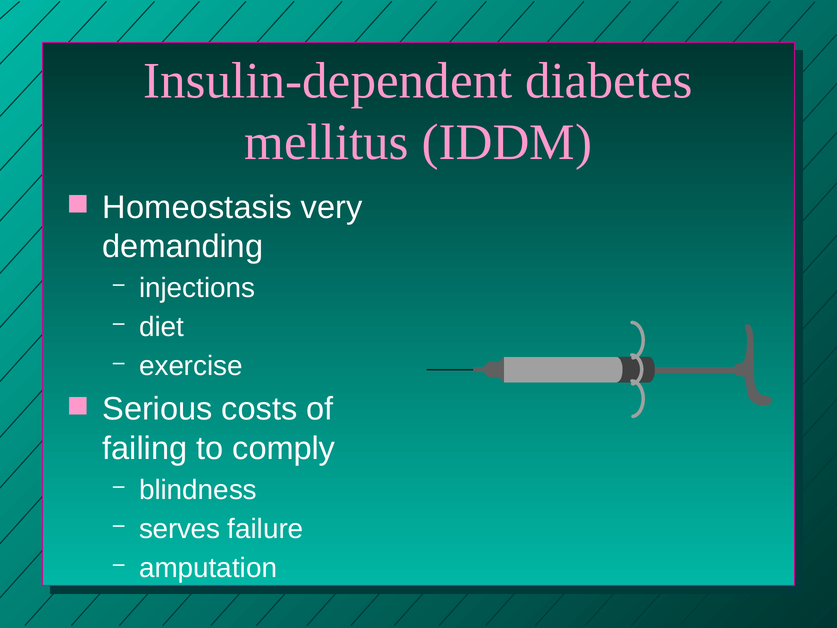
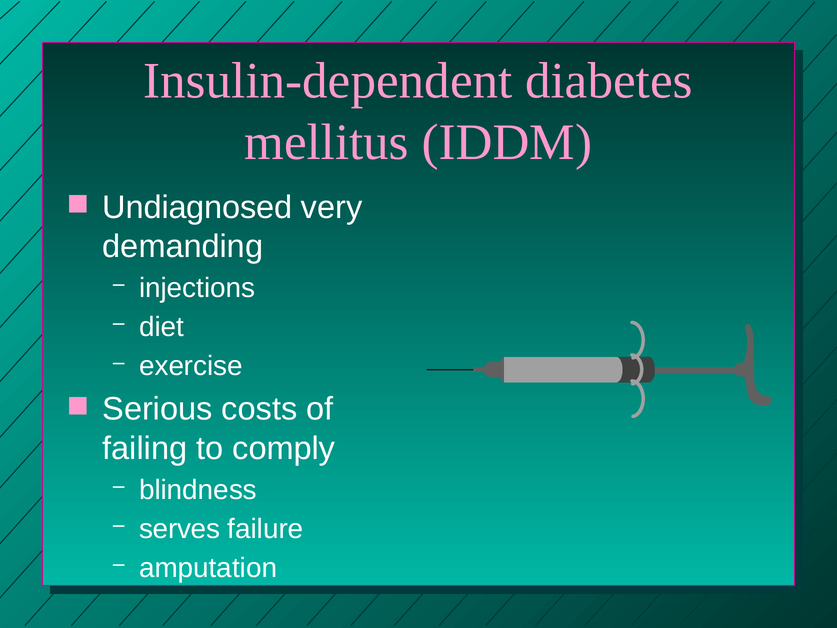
Homeostasis: Homeostasis -> Undiagnosed (197, 207)
